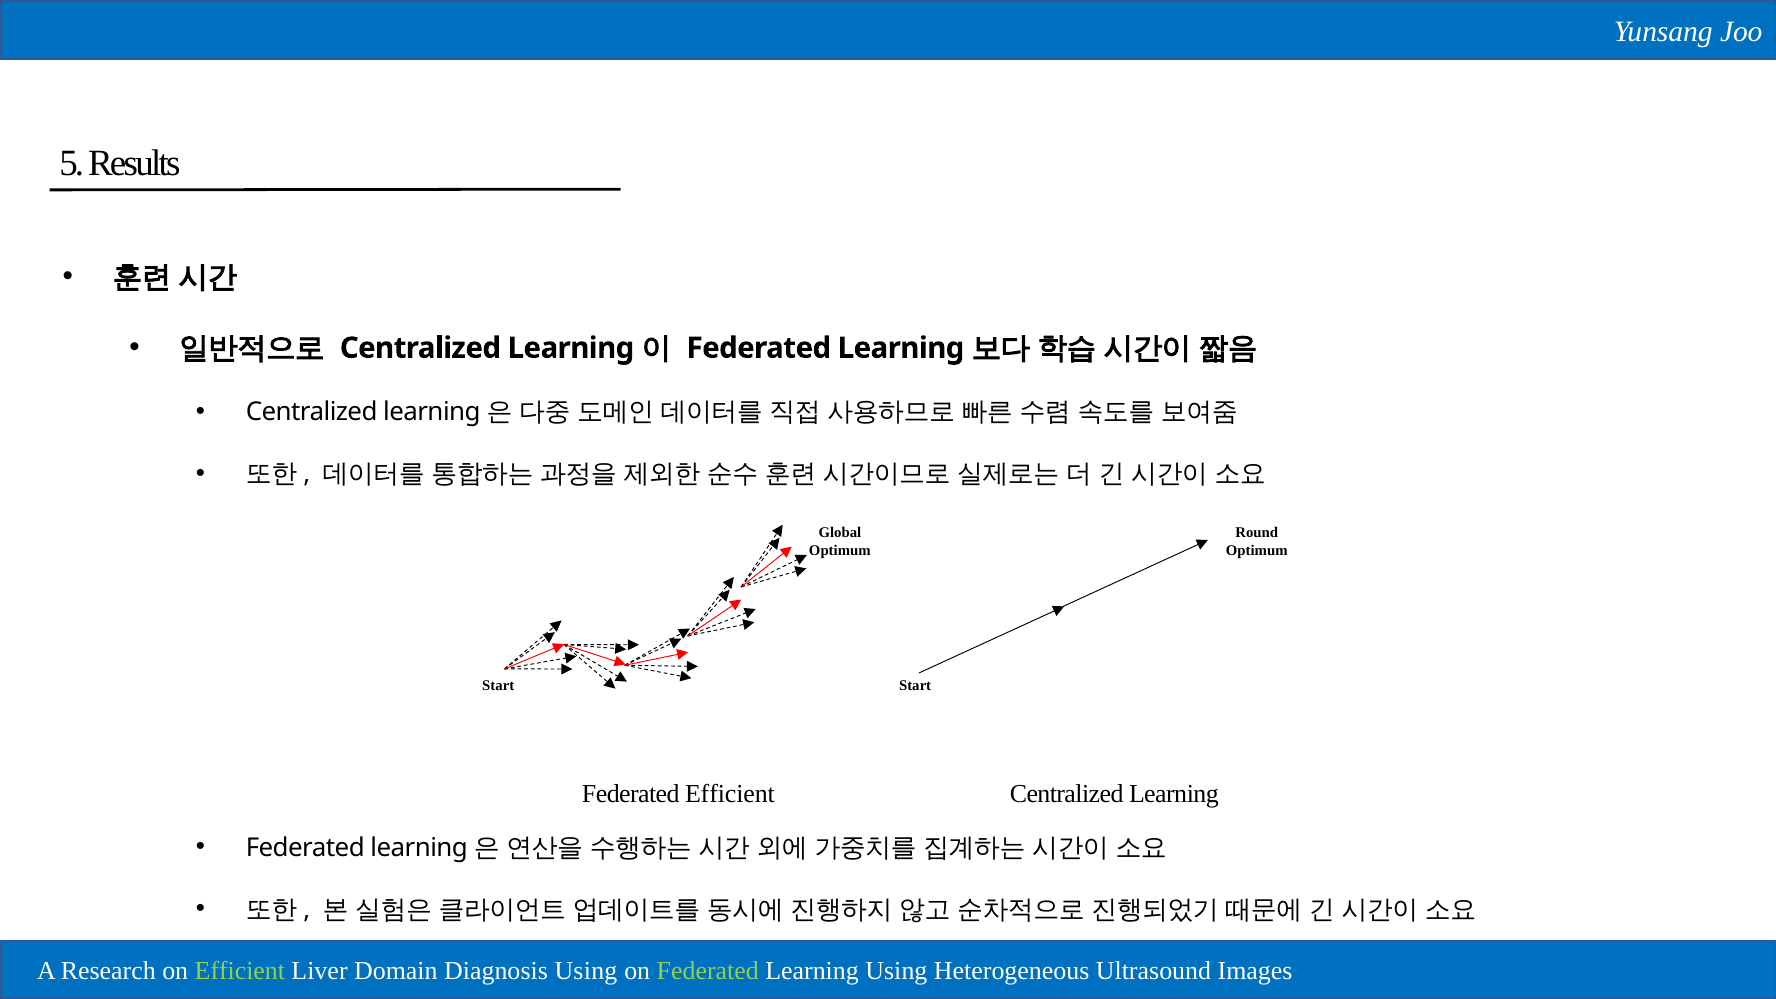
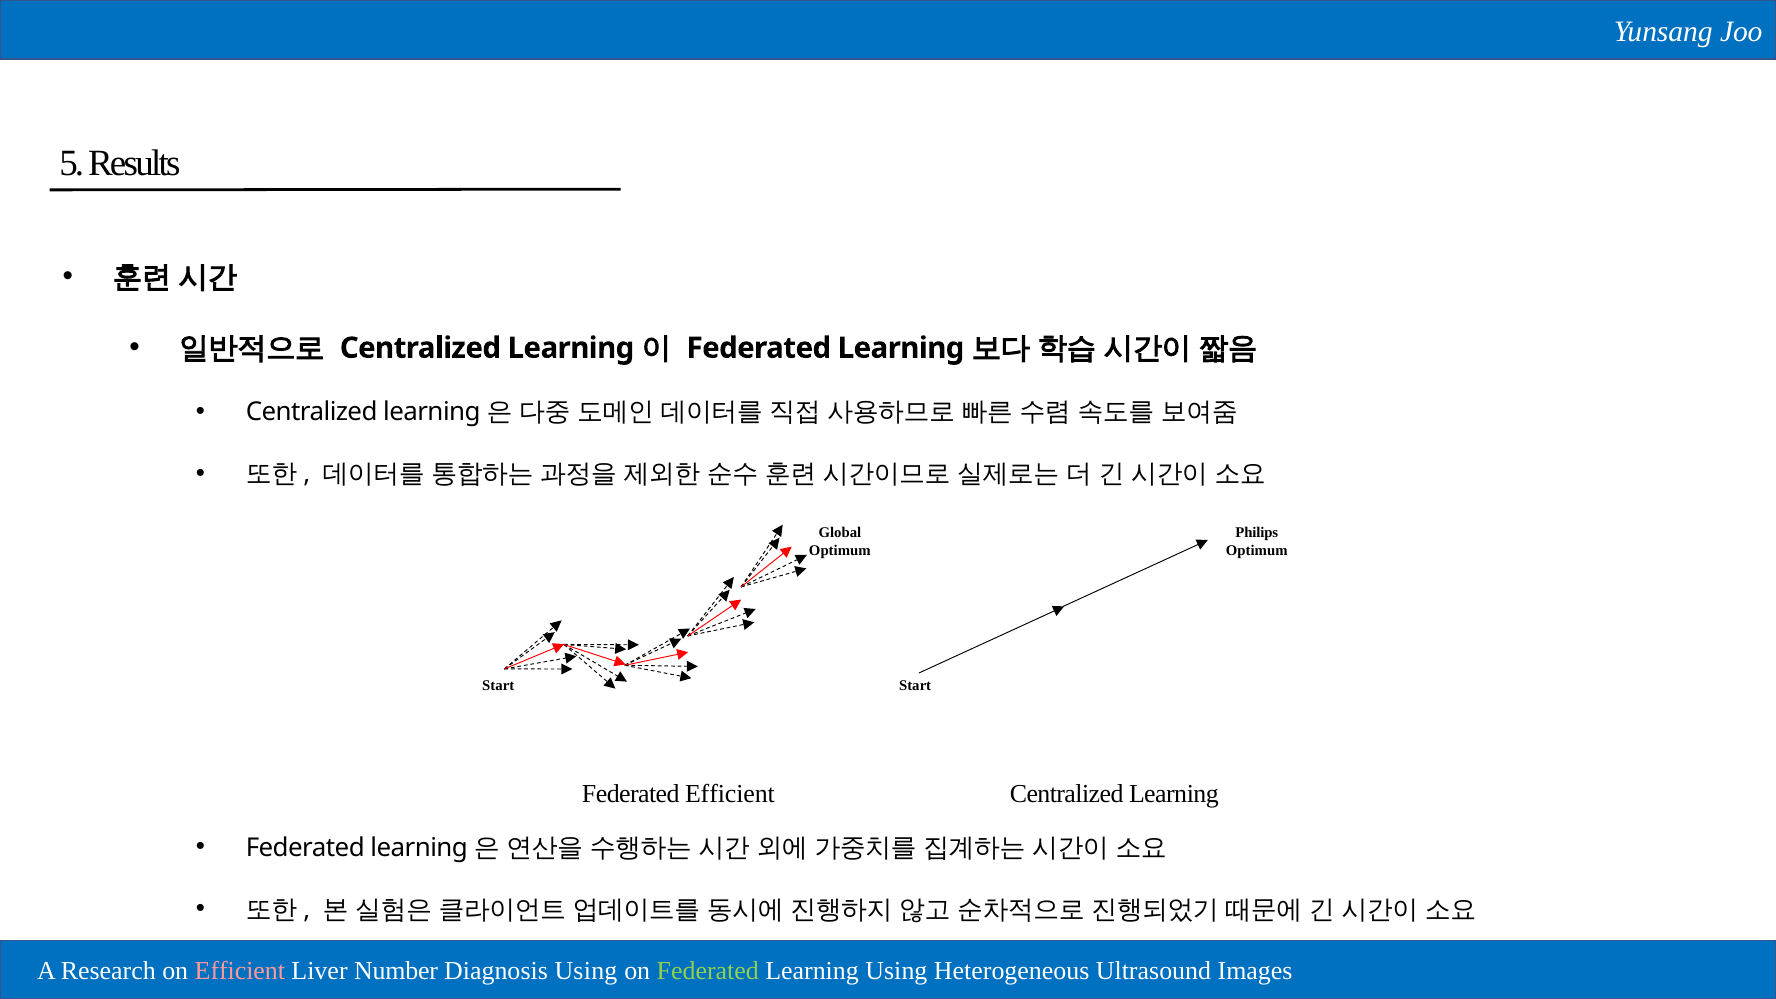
Round: Round -> Philips (1257, 533)
Efficient colour: light green -> pink (240, 971)
Domain: Domain -> Number (396, 971)
